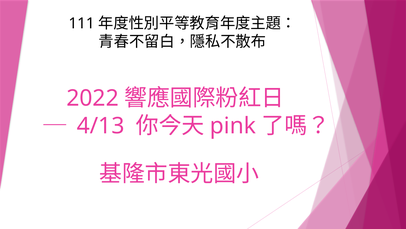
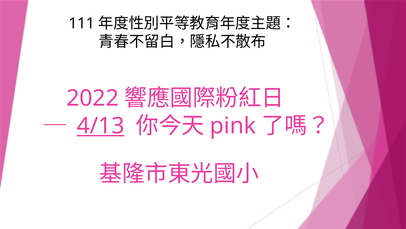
4/13 underline: none -> present (101, 126)
